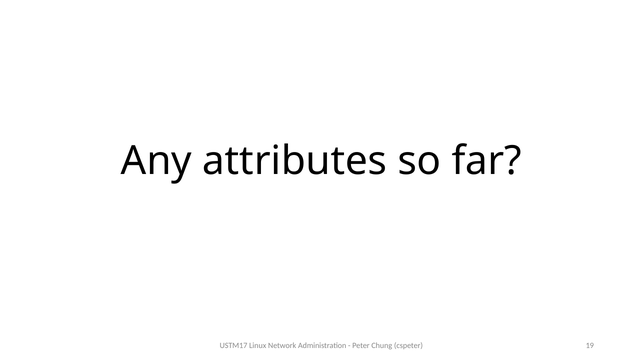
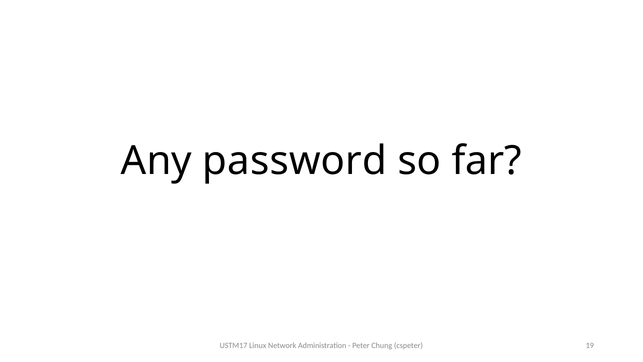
attributes: attributes -> password (295, 161)
